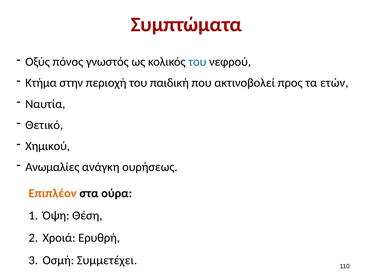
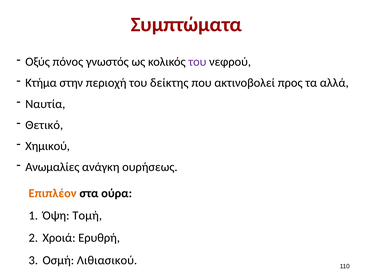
του colour: blue -> purple (197, 62)
παιδική: παιδική -> δείκτης (169, 83)
ετών: ετών -> αλλά (334, 83)
Θέση: Θέση -> Τομή (87, 216)
Συμμετέχει: Συμμετέχει -> Λιθιασικού (107, 260)
